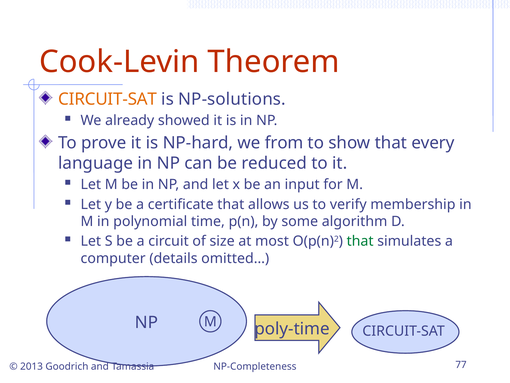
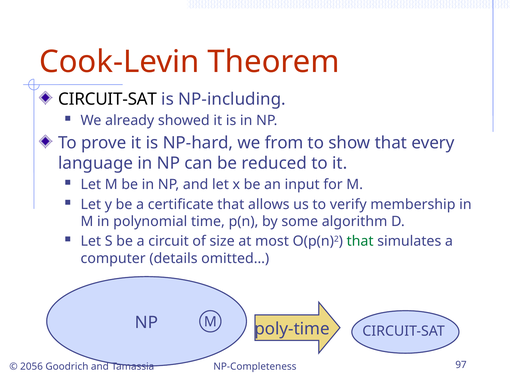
CIRCUIT-SAT colour: orange -> black (108, 99)
NP-solutions: NP-solutions -> NP-including (232, 99)
2013: 2013 -> 2056 (32, 366)
77: 77 -> 97 (461, 365)
